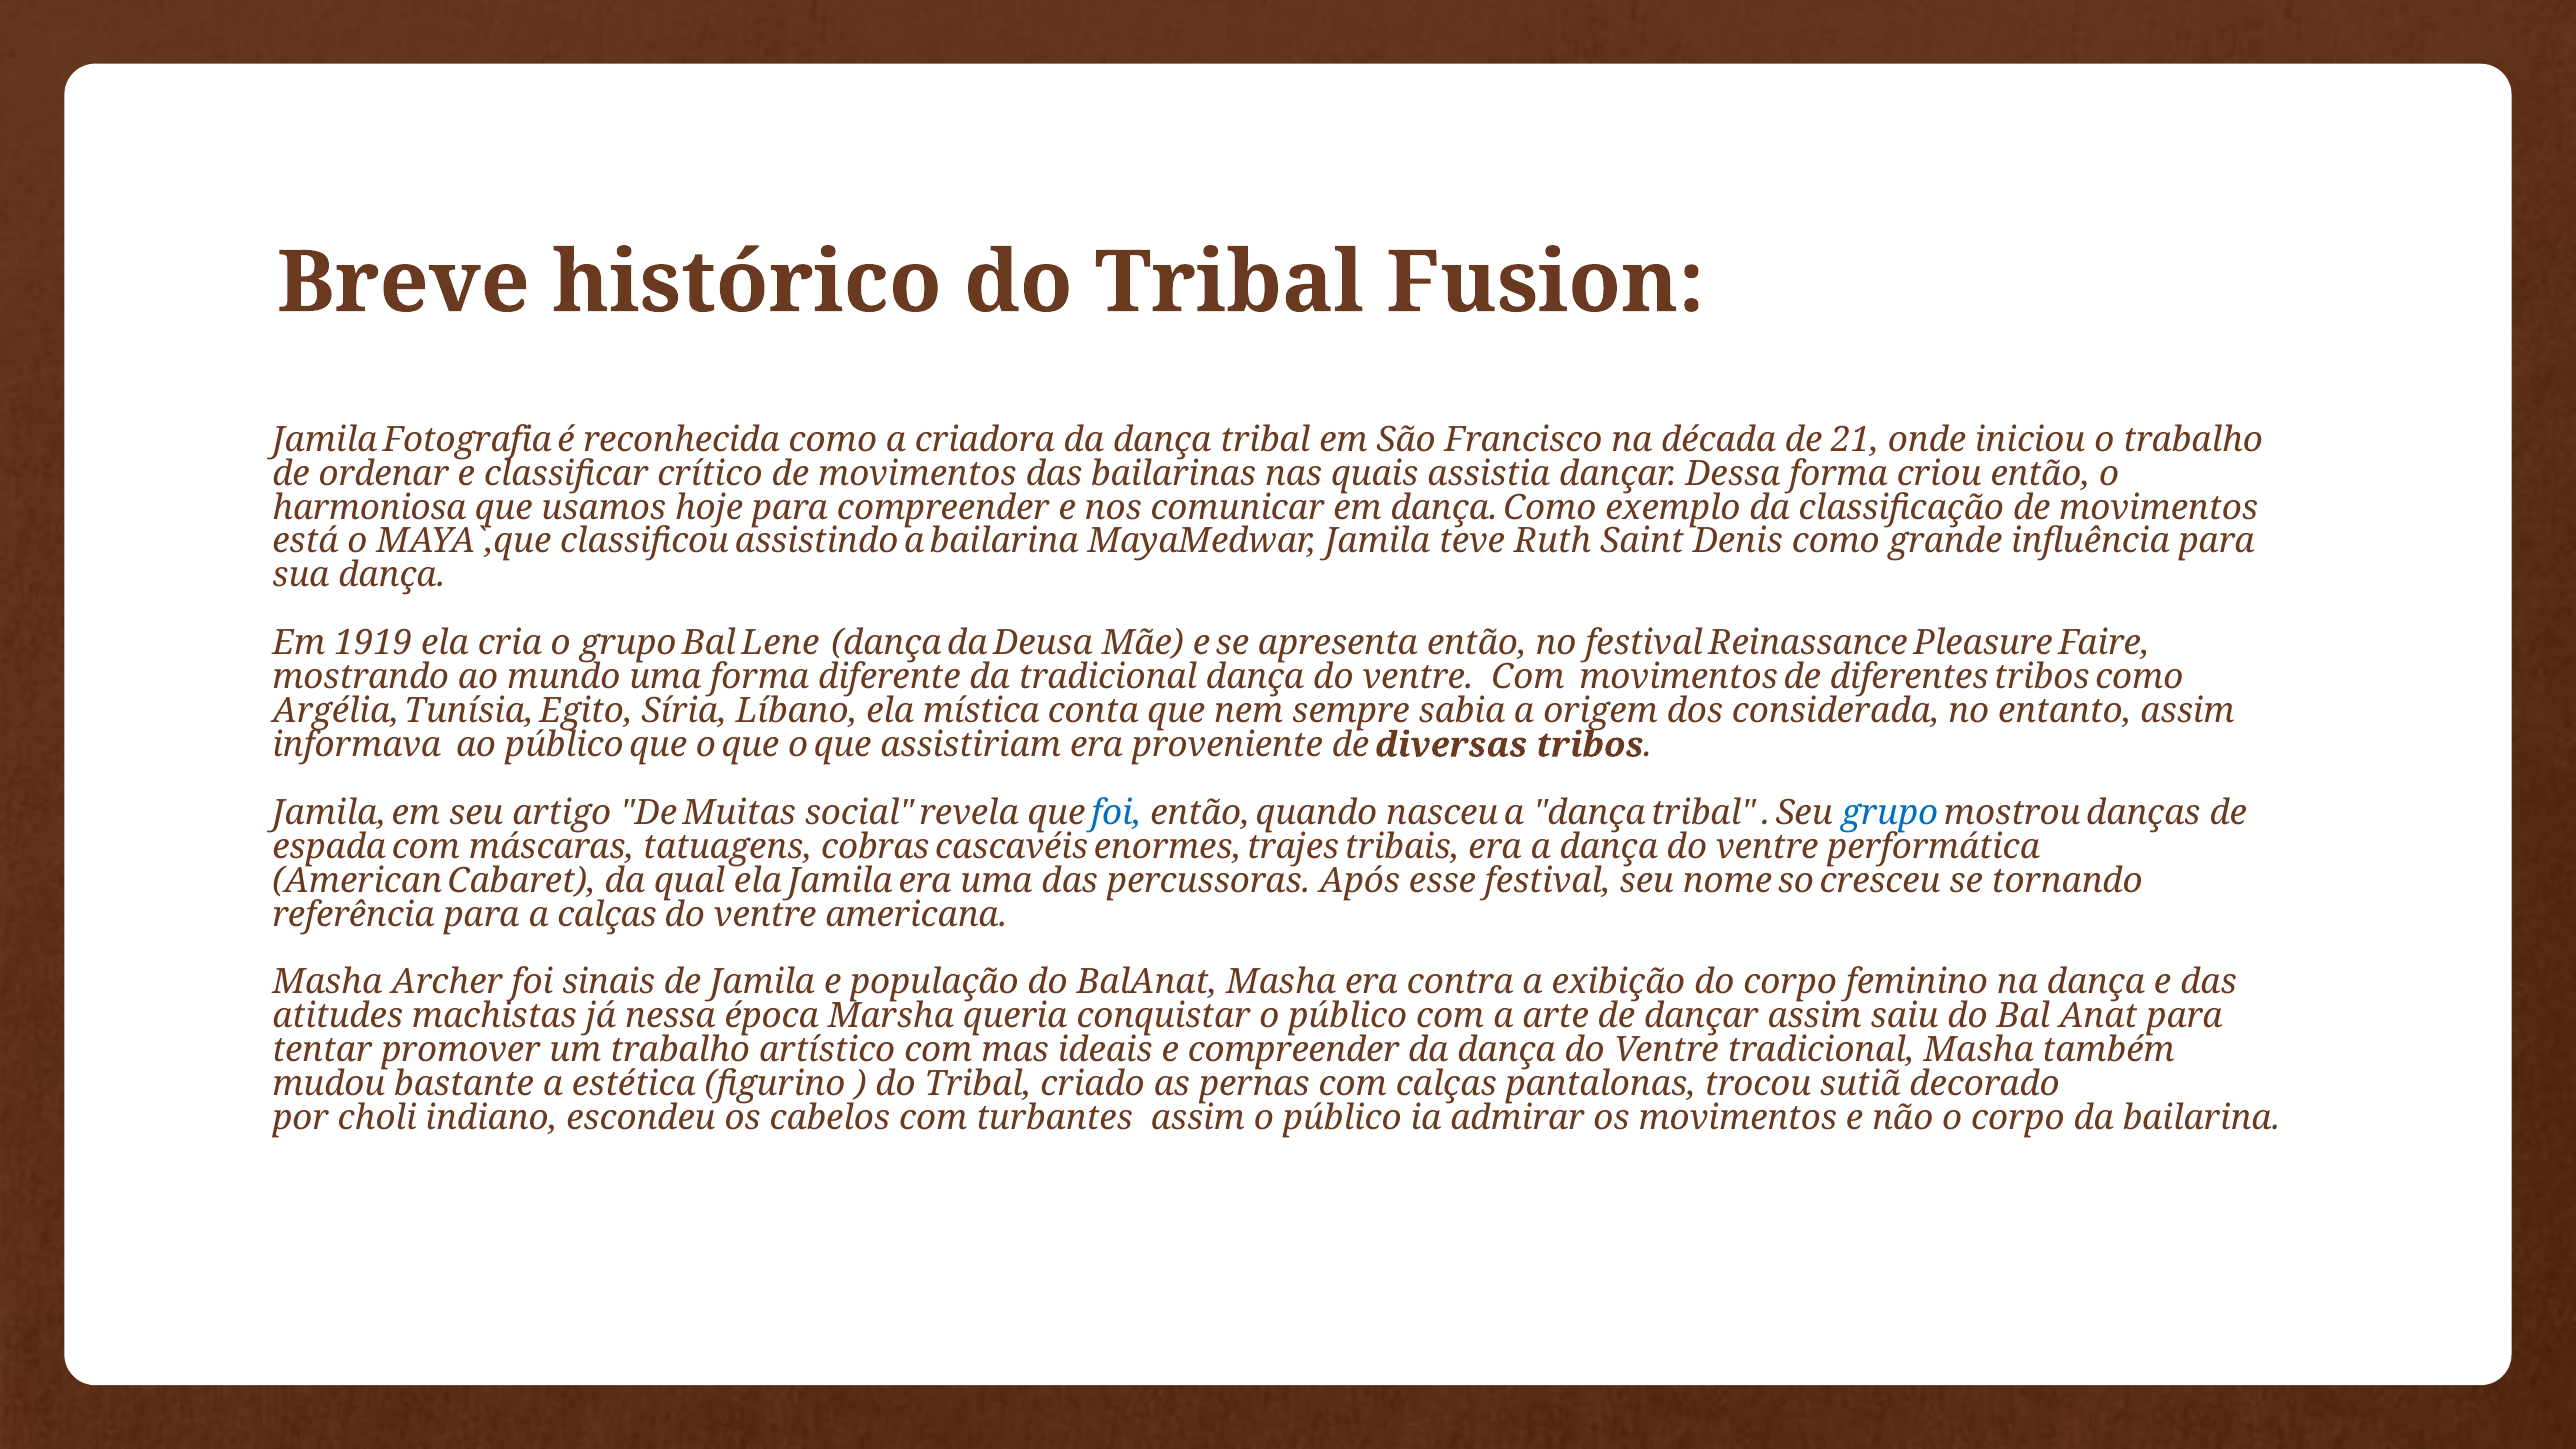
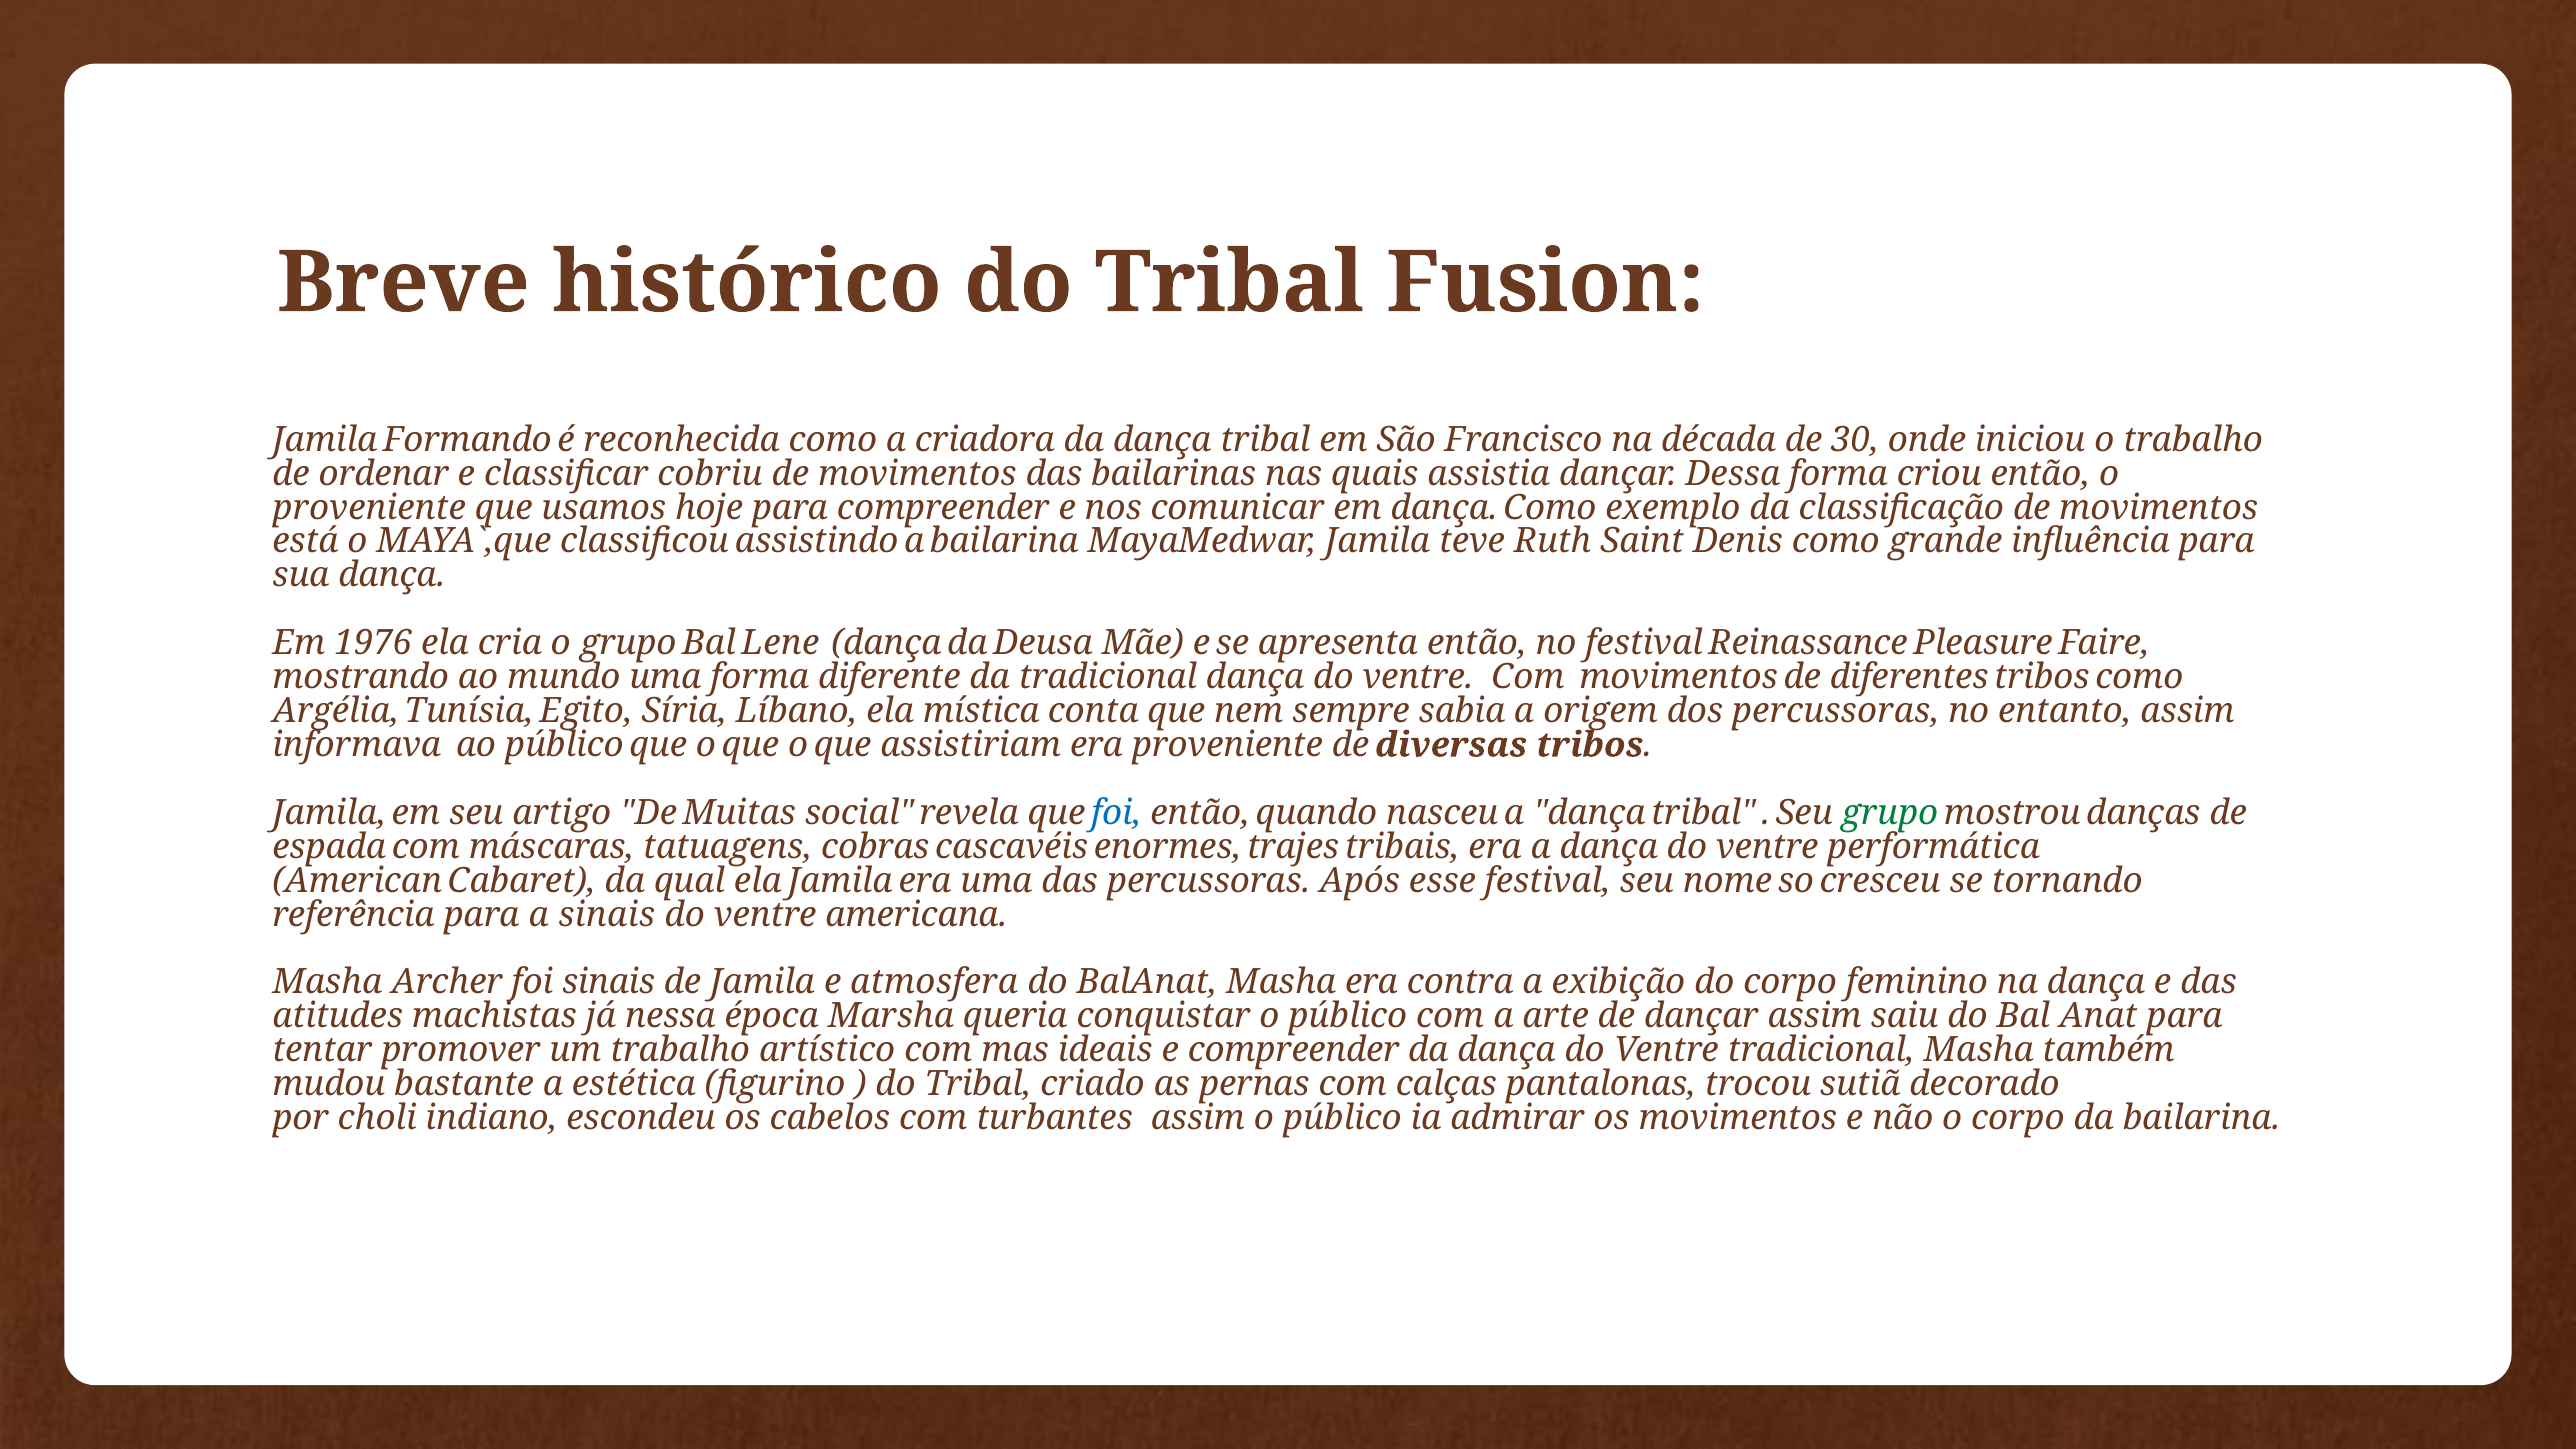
Fotografia: Fotografia -> Formando (467, 440)
21: 21 -> 30 (1855, 440)
crítico: crítico -> cobriu (710, 474)
harmoniosa: harmoniosa -> proveniente (369, 508)
1919: 1919 -> 1976 (373, 643)
dos considerada: considerada -> percussoras (1836, 711)
grupo colour: blue -> green (1890, 813)
a calças: calças -> sinais (607, 915)
população: população -> atmosfera (934, 983)
